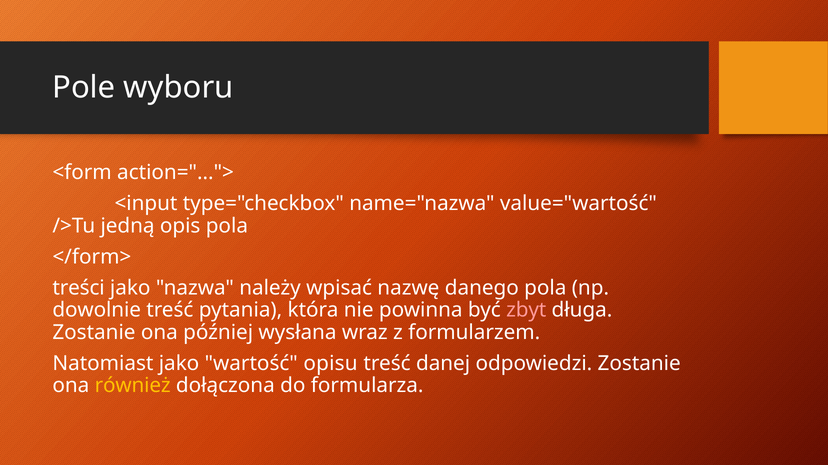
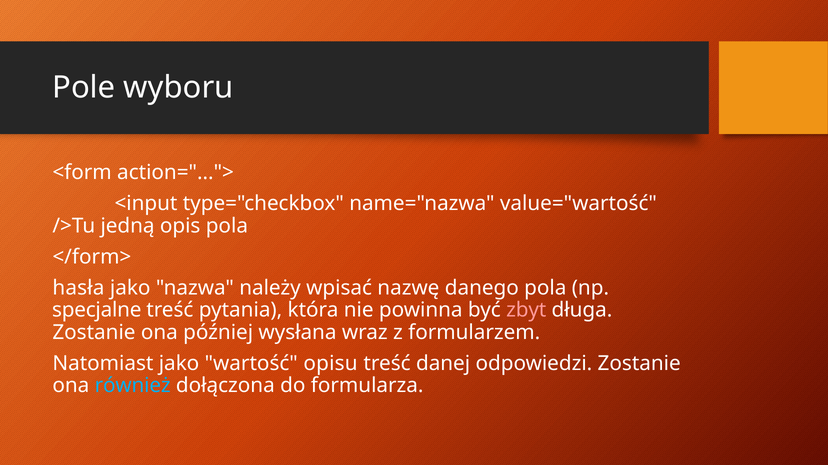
treści: treści -> hasła (78, 288)
dowolnie: dowolnie -> specjalne (97, 310)
również colour: yellow -> light blue (133, 386)
